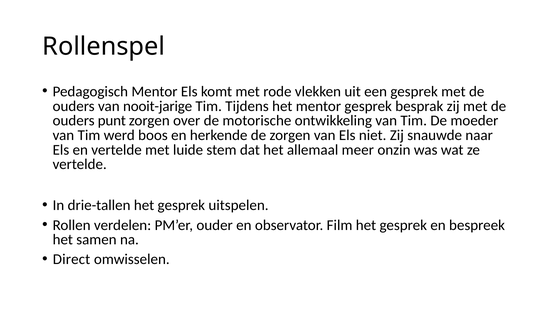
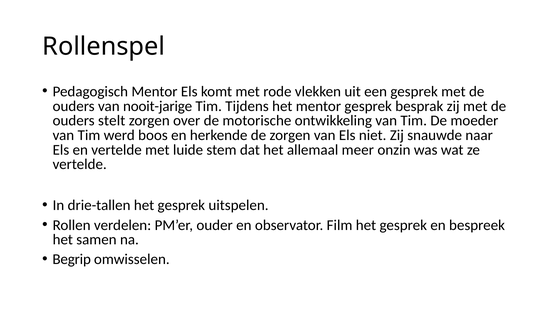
punt: punt -> stelt (112, 121)
Direct: Direct -> Begrip (72, 260)
